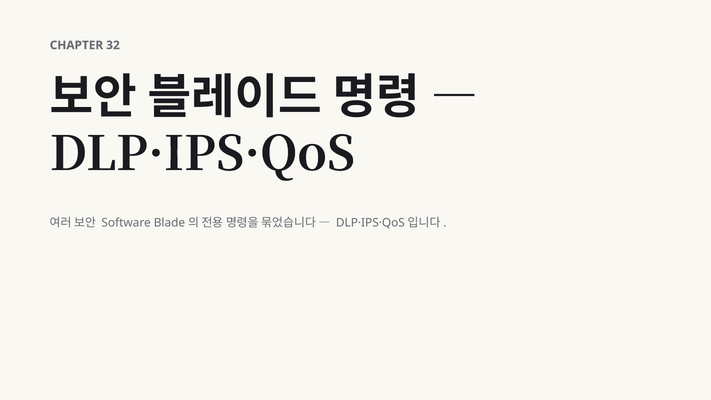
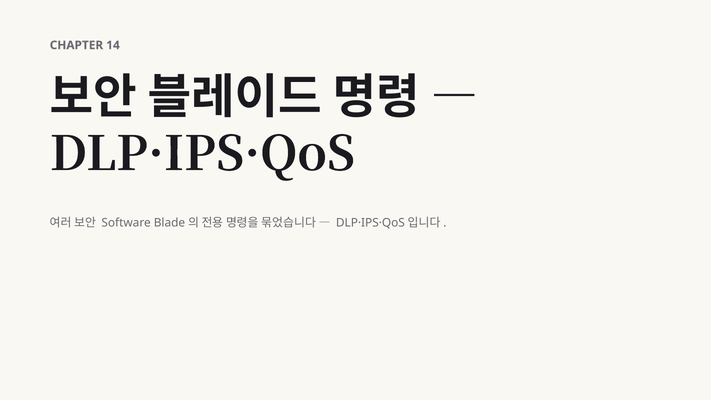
32: 32 -> 14 (113, 45)
